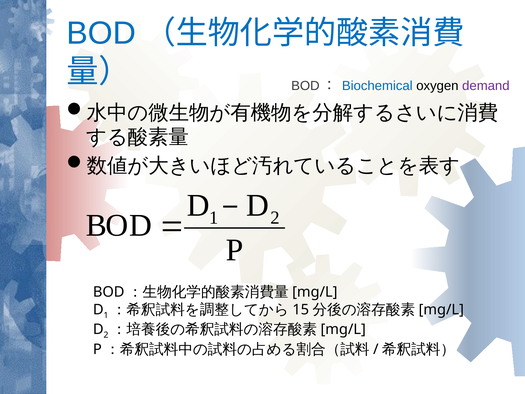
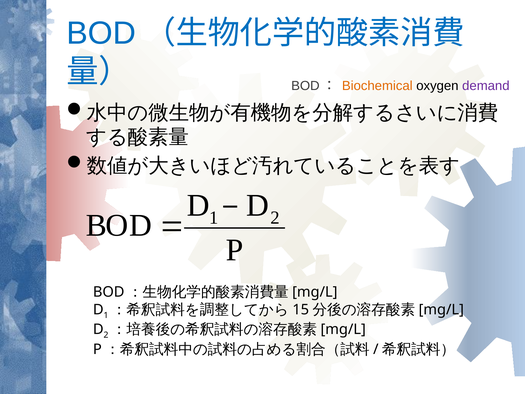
Biochemical colour: blue -> orange (377, 86)
